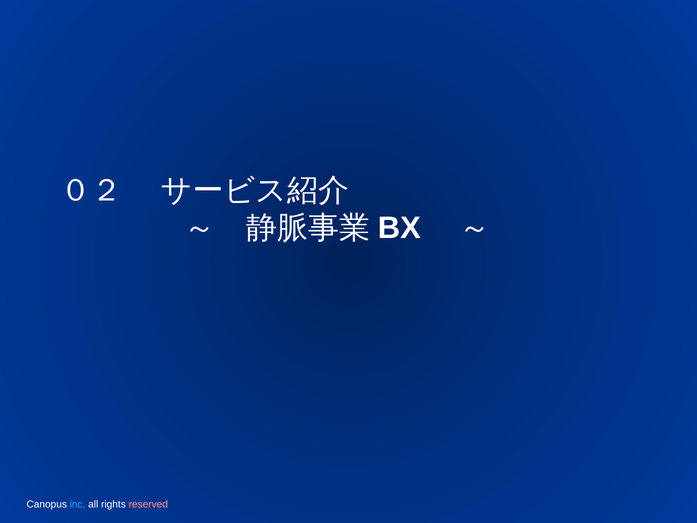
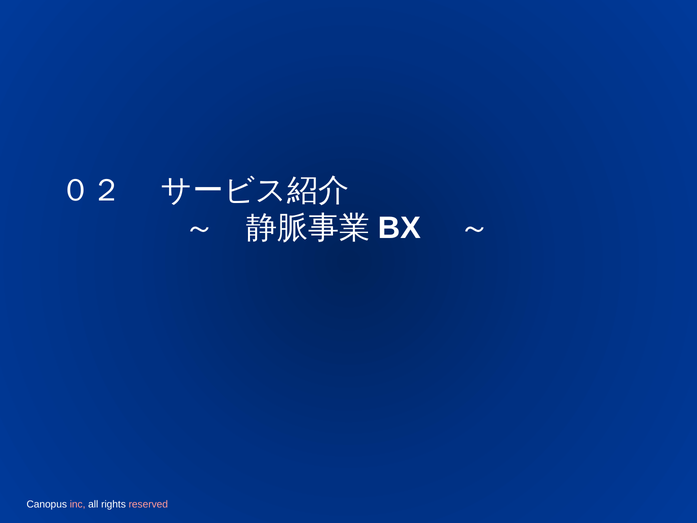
inc colour: light blue -> pink (78, 504)
